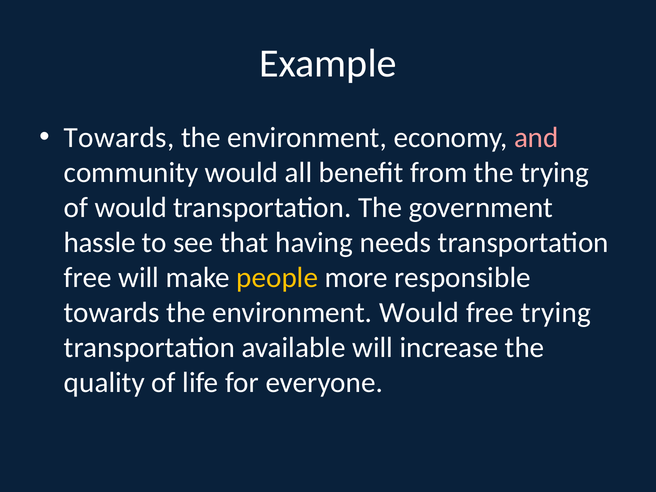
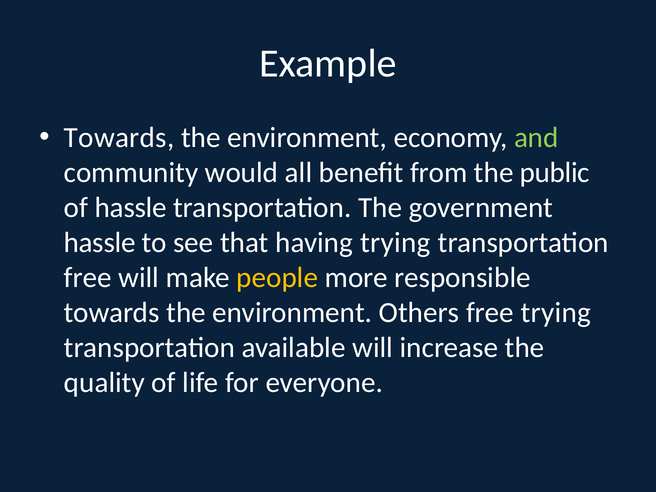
and colour: pink -> light green (536, 138)
the trying: trying -> public (555, 173)
of would: would -> hassle (131, 208)
having needs: needs -> trying (395, 243)
environment Would: Would -> Others (419, 313)
